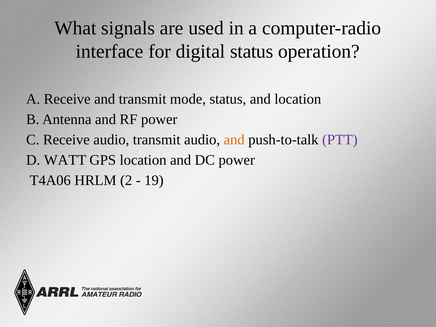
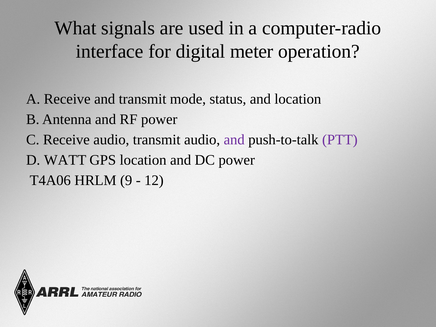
digital status: status -> meter (252, 51)
and colour: orange -> purple (234, 140)
2: 2 -> 9 (126, 180)
19: 19 -> 12 (154, 180)
